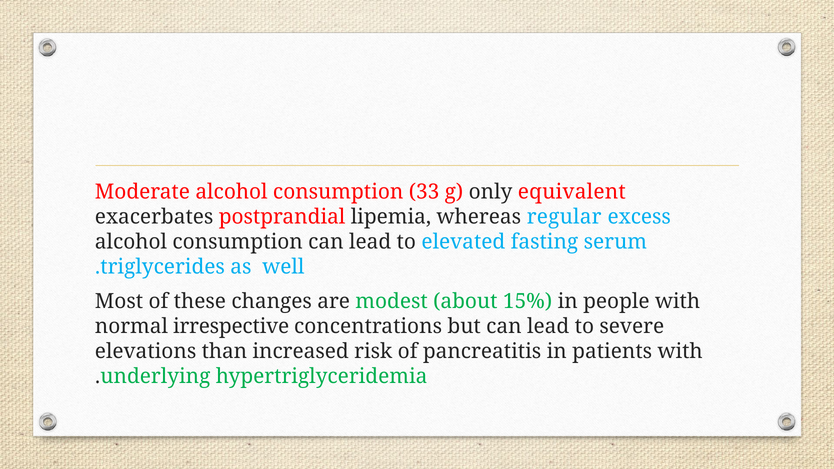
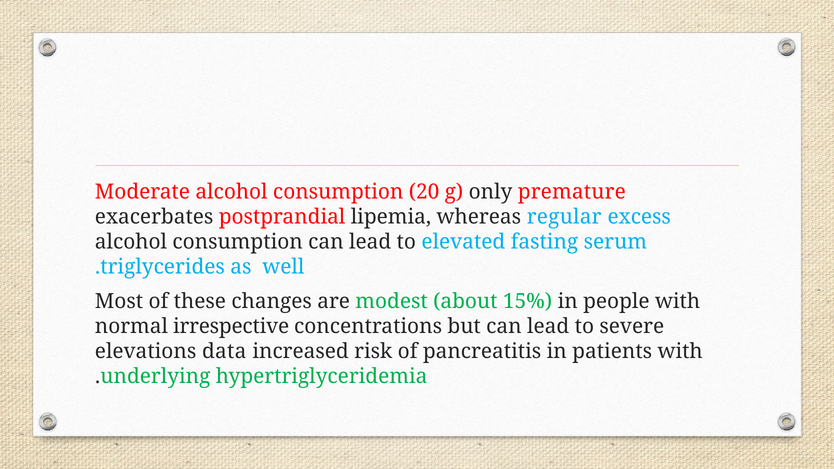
33: 33 -> 20 (424, 192)
equivalent: equivalent -> premature (572, 192)
than: than -> data (224, 352)
